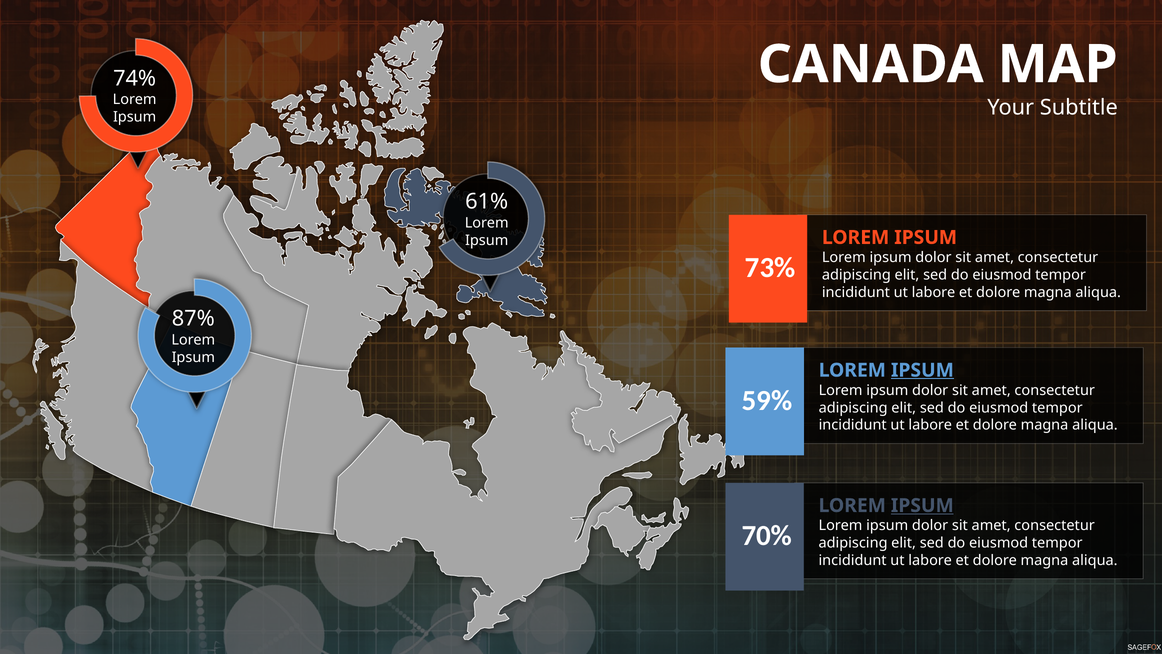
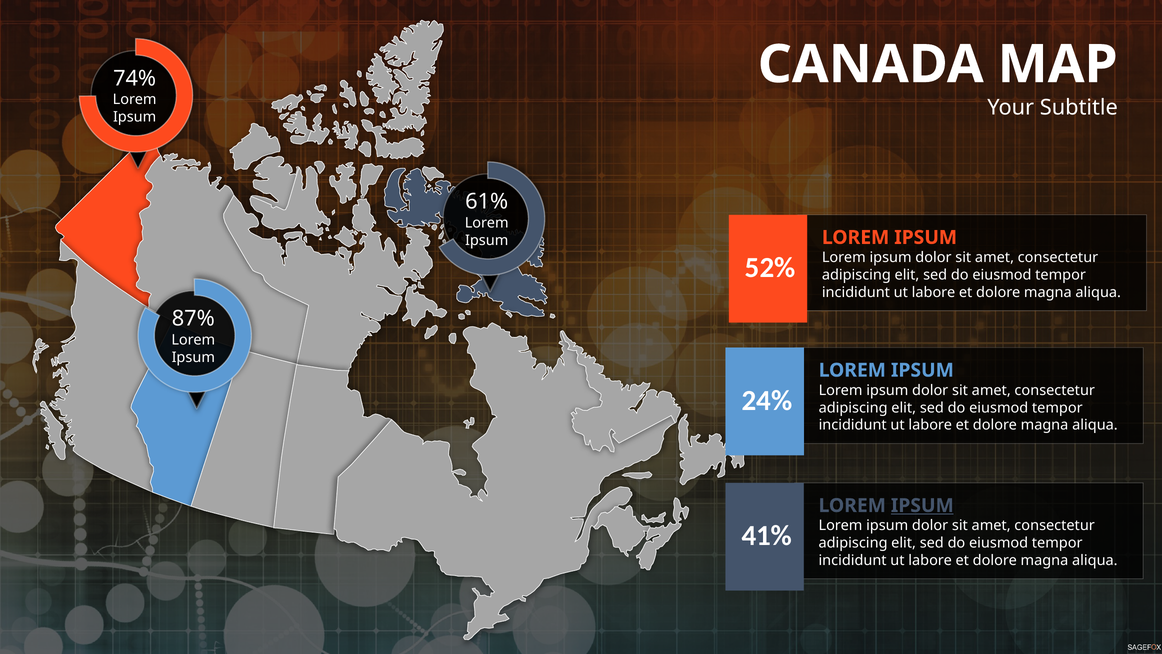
73%: 73% -> 52% (770, 268)
IPSUM underline: present -> none (922, 370)
59%: 59% -> 24% (767, 400)
70%: 70% -> 41% (767, 536)
